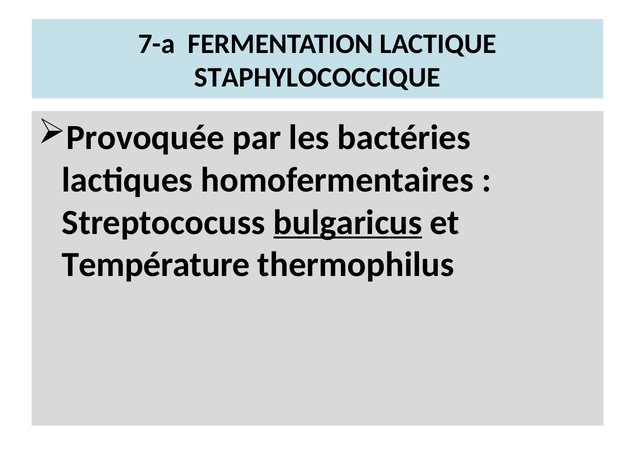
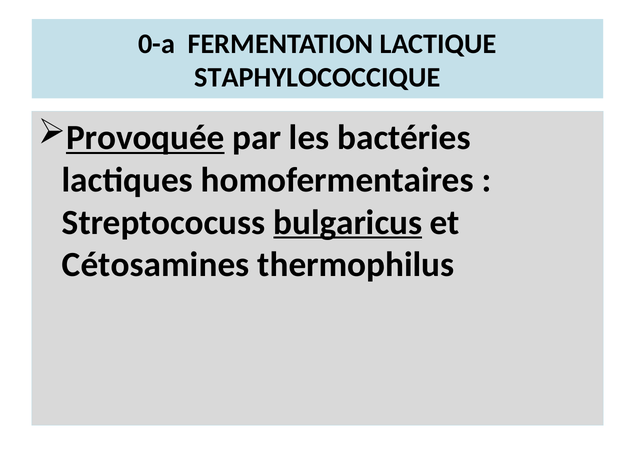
7-a: 7-a -> 0-a (157, 44)
Provoquée underline: none -> present (145, 138)
Température: Température -> Cétosamines (156, 265)
